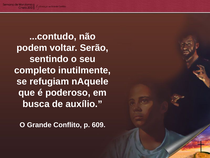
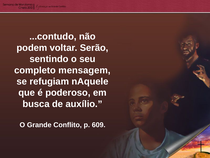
inutilmente: inutilmente -> mensagem (84, 70)
